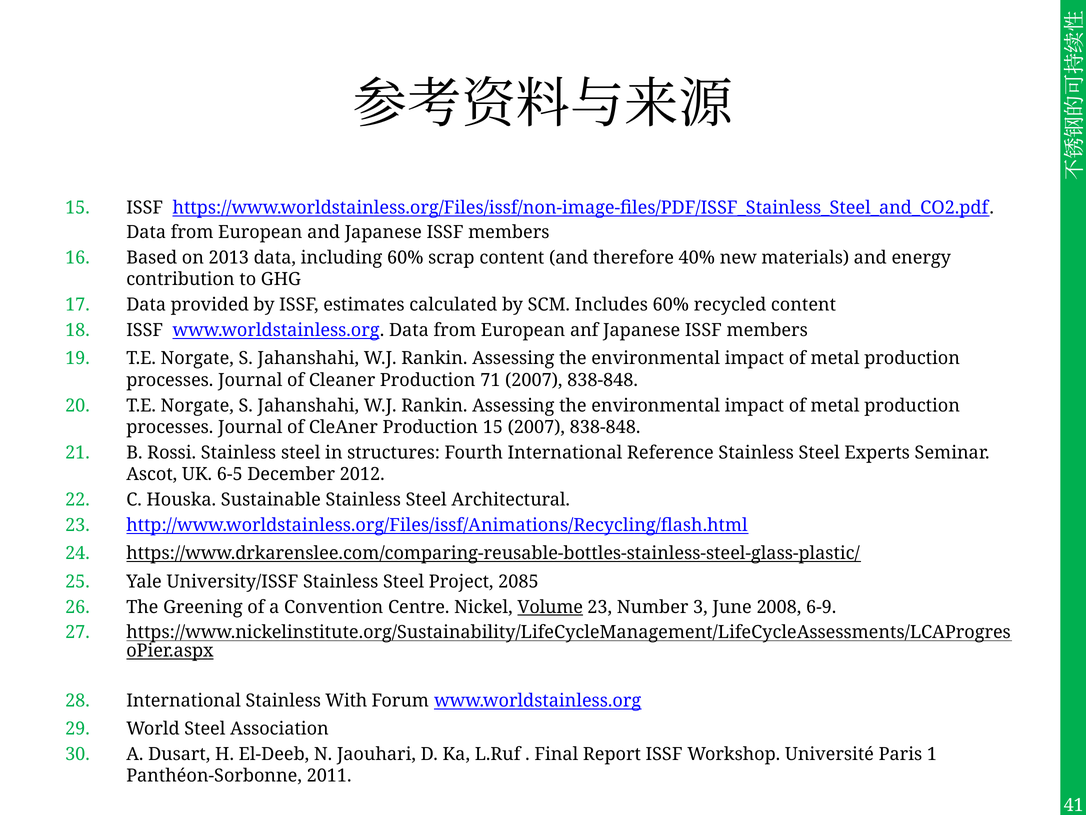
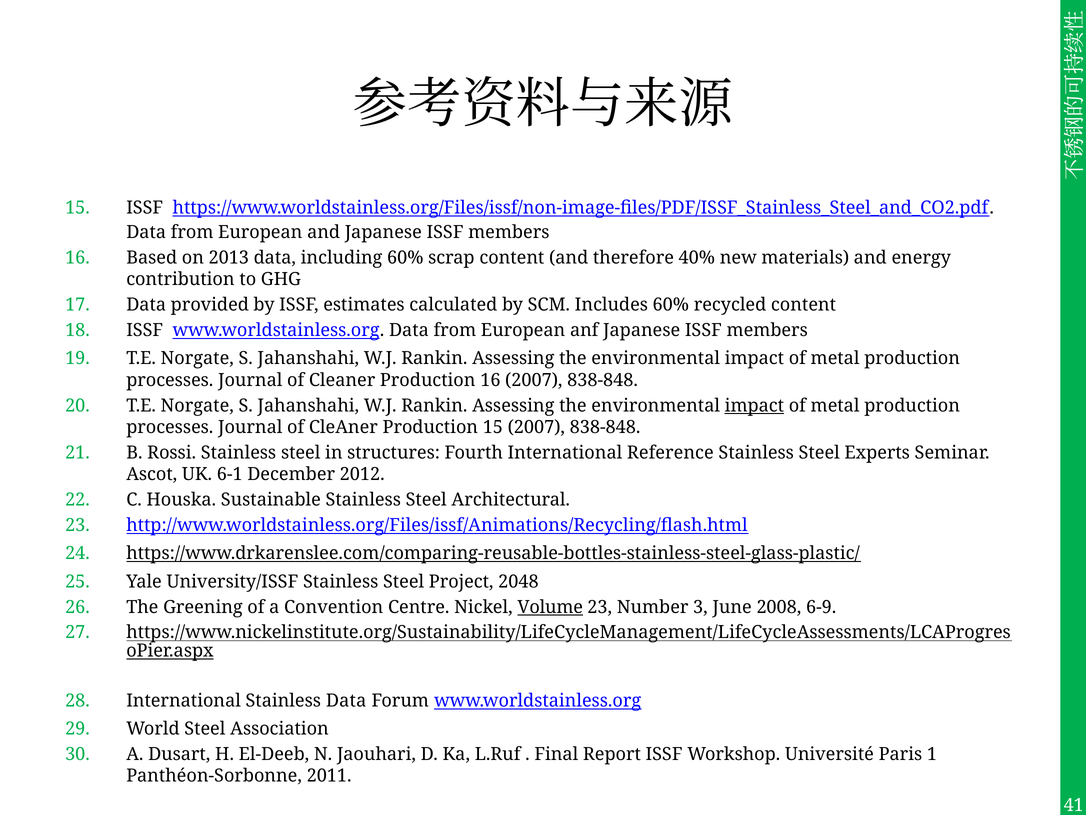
Production 71: 71 -> 16 (490, 380)
impact underline: none -> present (754, 405)
6-5: 6-5 -> 6-1 (230, 474)
2085: 2085 -> 2048 (518, 581)
Stainless With: With -> Data (346, 700)
